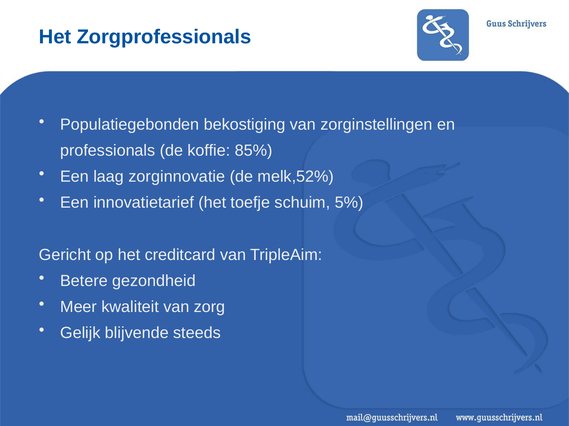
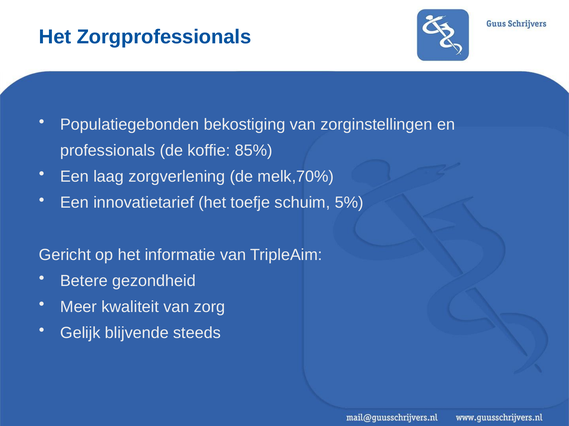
zorginnovatie: zorginnovatie -> zorgverlening (177, 177)
melk,52%: melk,52% -> melk,70% (296, 177)
creditcard: creditcard -> informatie (180, 255)
